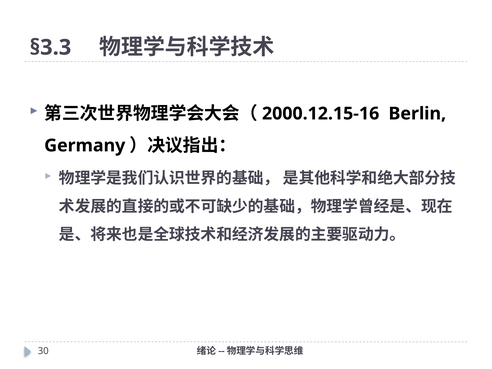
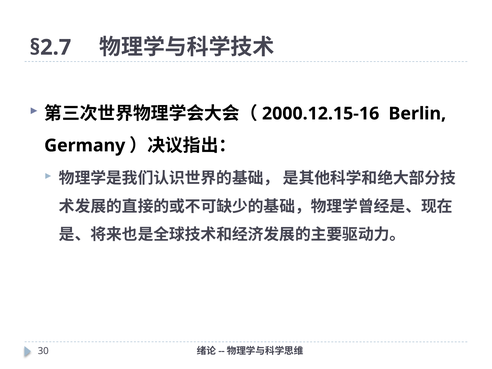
§3.3: §3.3 -> §2.7 (50, 47)
